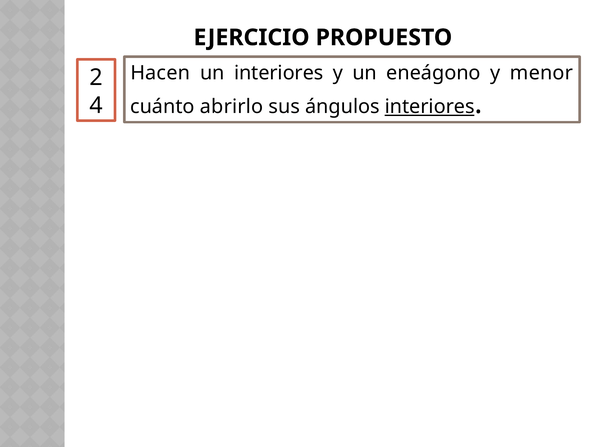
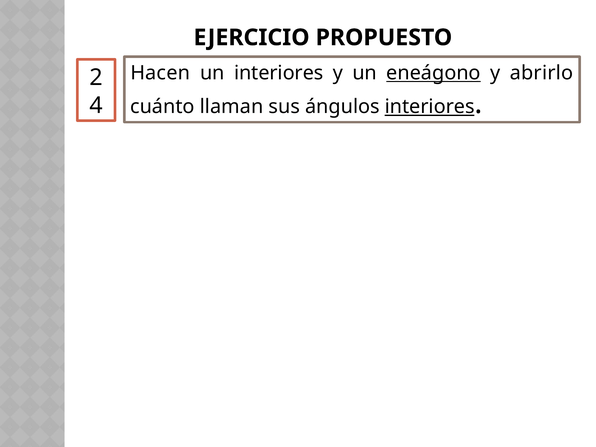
eneágono underline: none -> present (433, 73)
menor: menor -> abrirlo (542, 73)
abrirlo: abrirlo -> llaman (232, 107)
